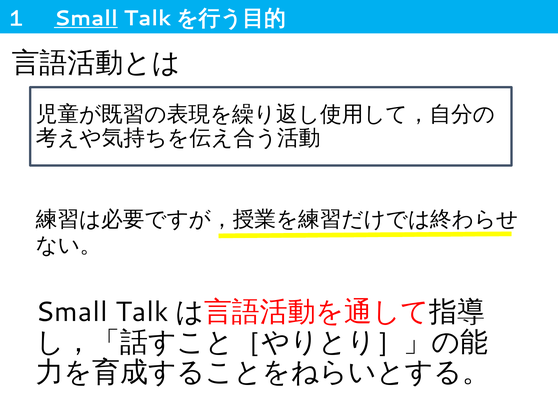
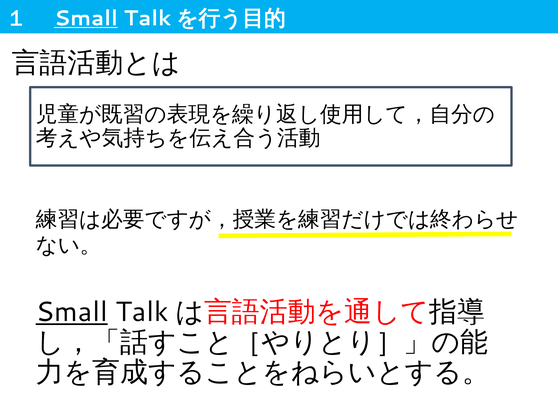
Small underline: none -> present (72, 313)
